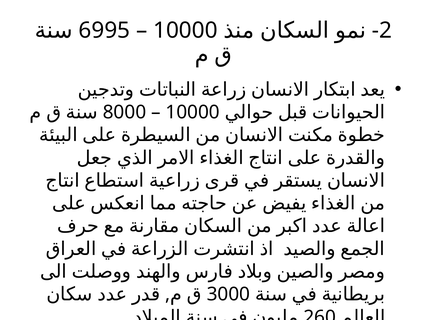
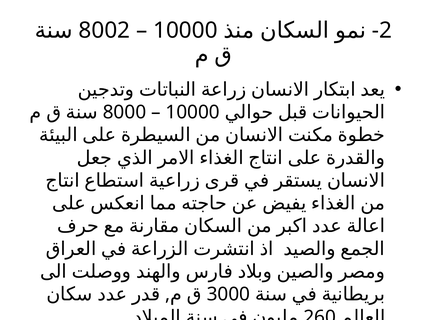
6995: 6995 -> 8002 (104, 30)
